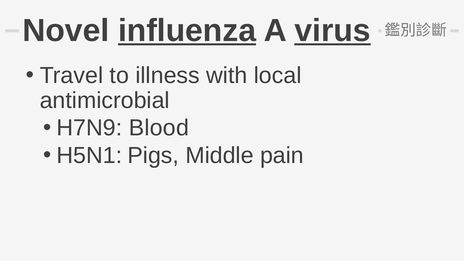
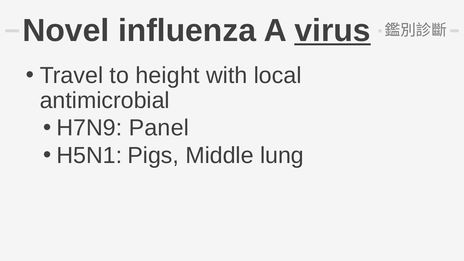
influenza underline: present -> none (187, 31)
illness: illness -> height (167, 75)
Blood: Blood -> Panel (159, 128)
pain: pain -> lung (282, 155)
